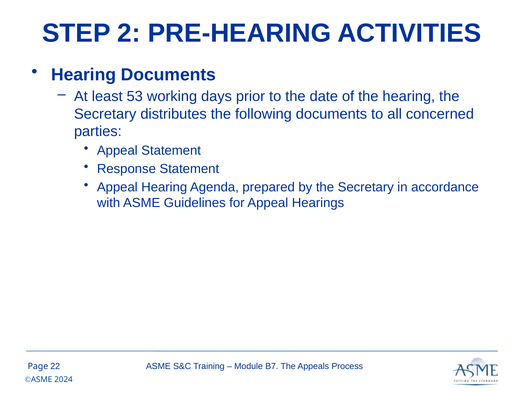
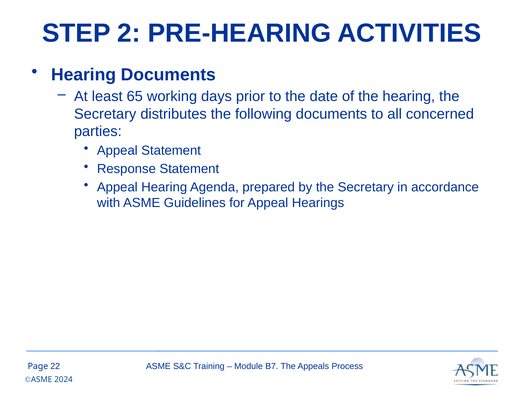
53: 53 -> 65 (135, 97)
